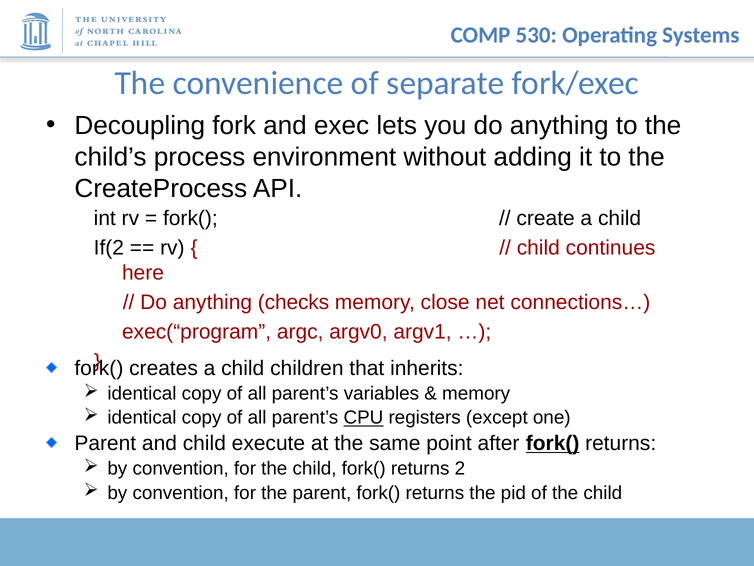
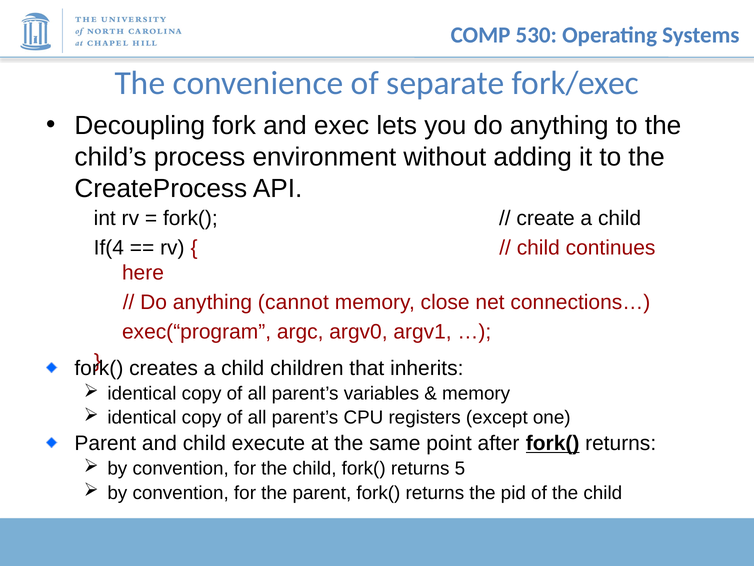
If(2: If(2 -> If(4 (109, 248)
checks: checks -> cannot (293, 302)
CPU underline: present -> none (363, 417)
2: 2 -> 5 (460, 468)
